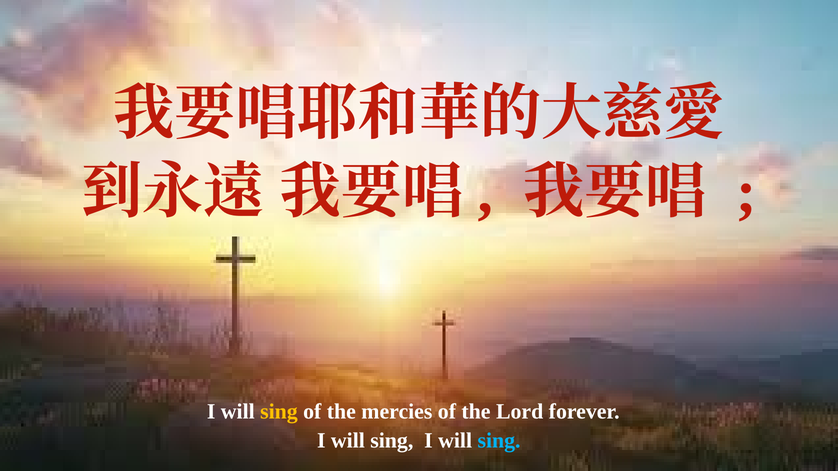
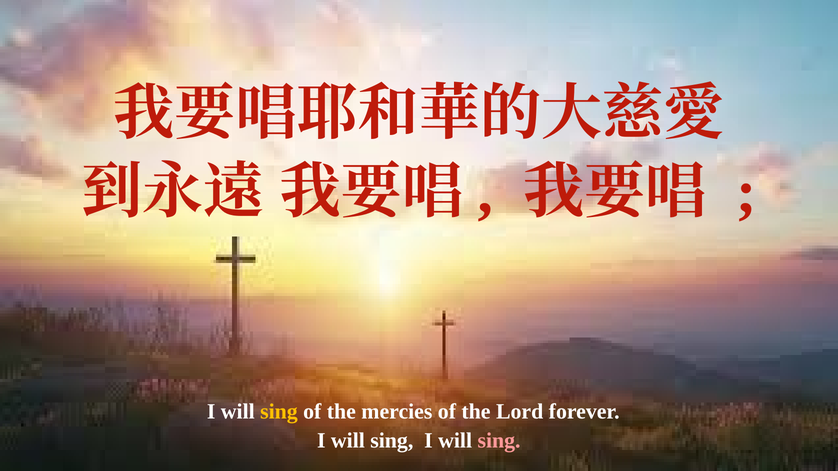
sing colour: light blue -> pink (499, 441)
